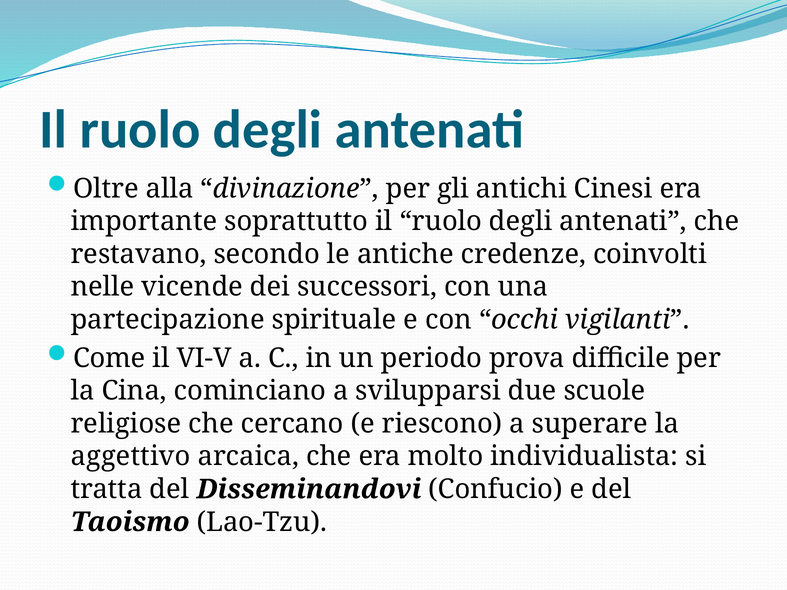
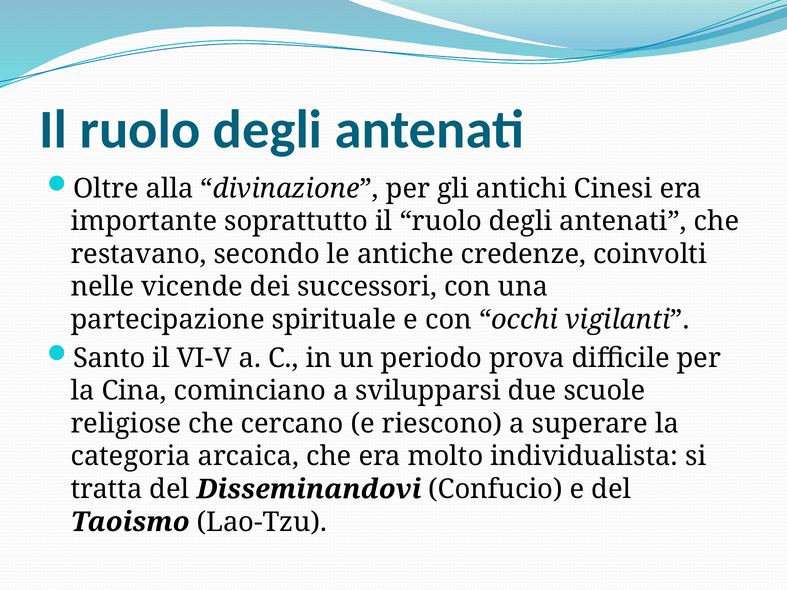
Come: Come -> Santo (109, 358)
aggettivo: aggettivo -> categoria (131, 457)
